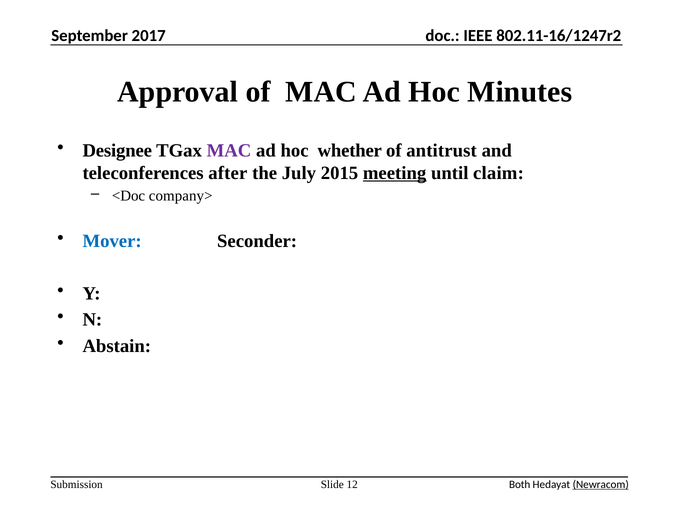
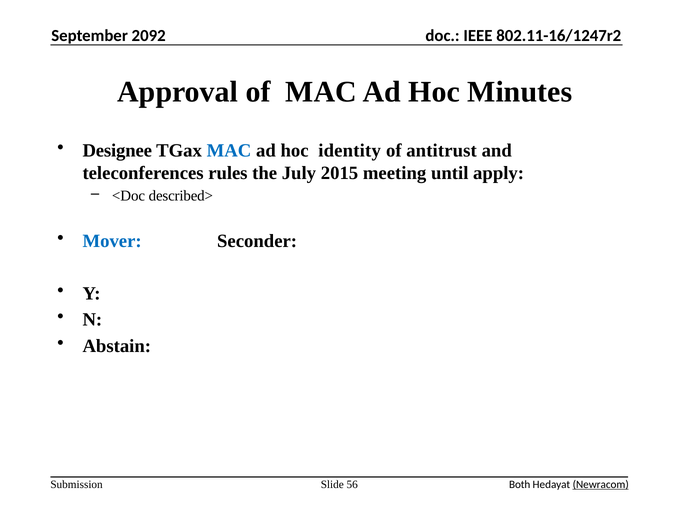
2017: 2017 -> 2092 (149, 36)
MAC colour: purple -> blue (229, 151)
whether: whether -> identity (350, 151)
after: after -> rules (228, 173)
meeting underline: present -> none (395, 173)
claim: claim -> apply (499, 173)
company>: company> -> described> (181, 196)
12: 12 -> 56 (352, 484)
